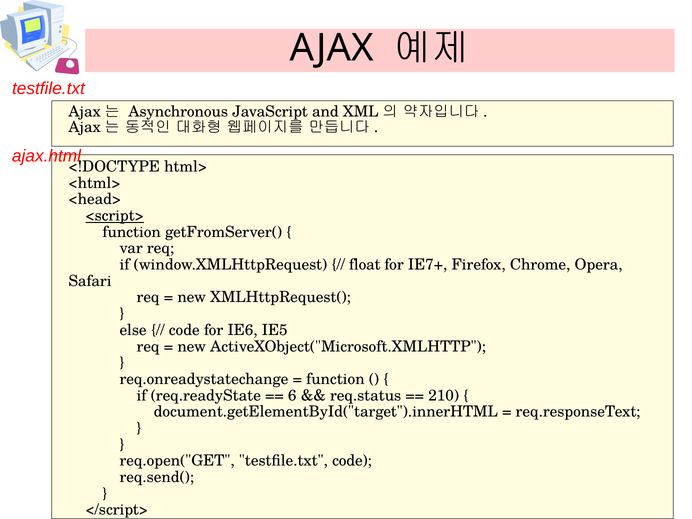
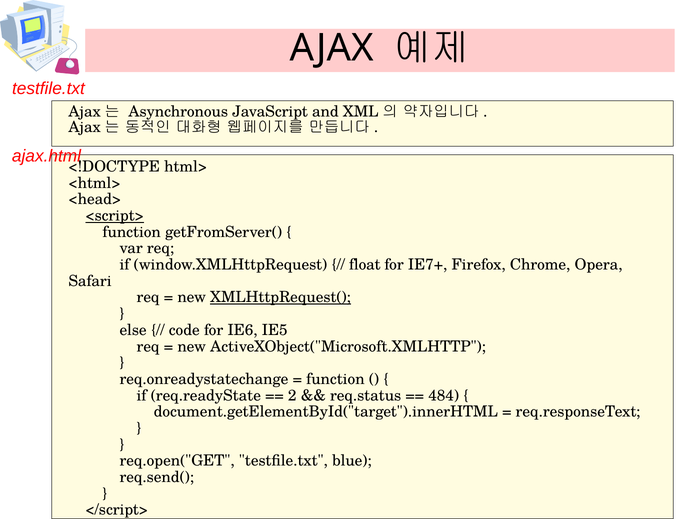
XMLHttpRequest( underline: none -> present (281, 297)
6: 6 -> 2 (292, 395)
210: 210 -> 484 (444, 395)
testfile.txt code: code -> blue (352, 461)
